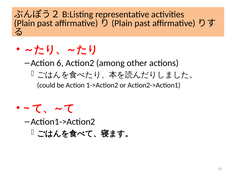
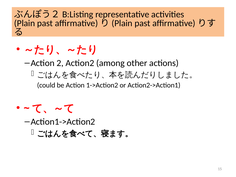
6: 6 -> 2 (60, 63)
